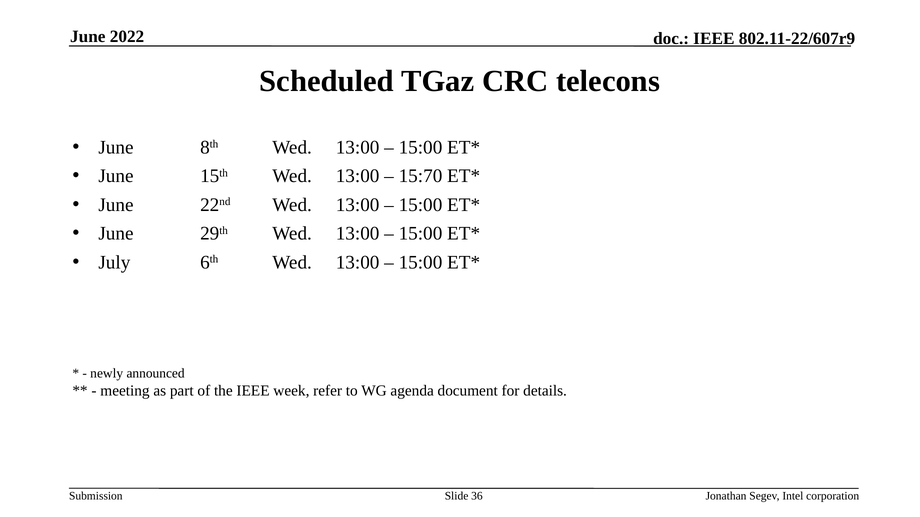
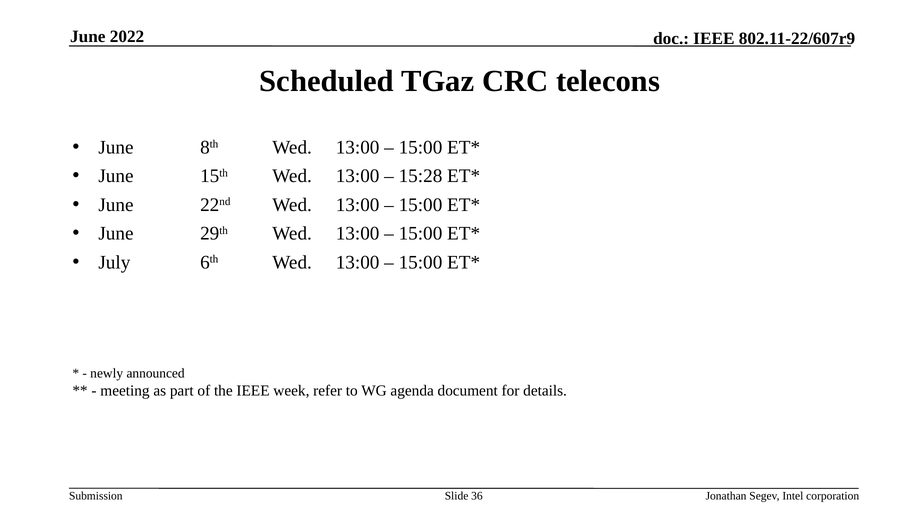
15:70: 15:70 -> 15:28 (420, 176)
